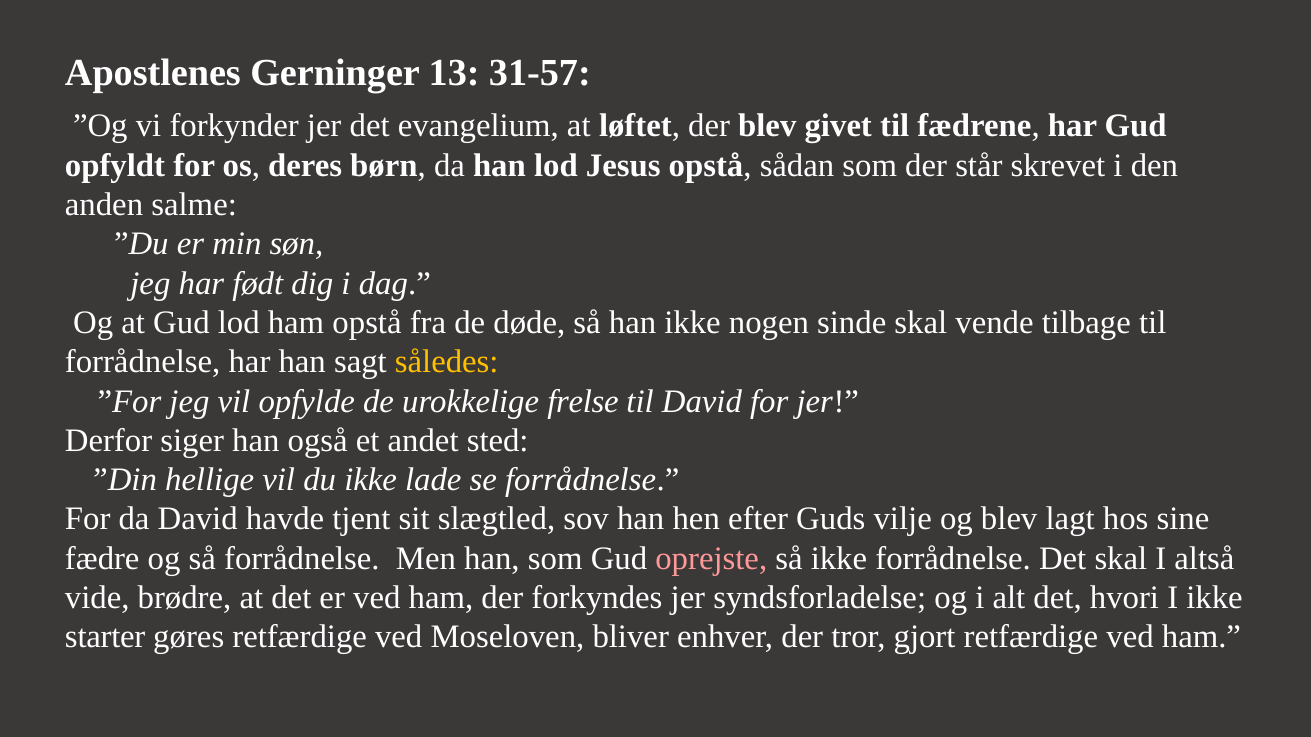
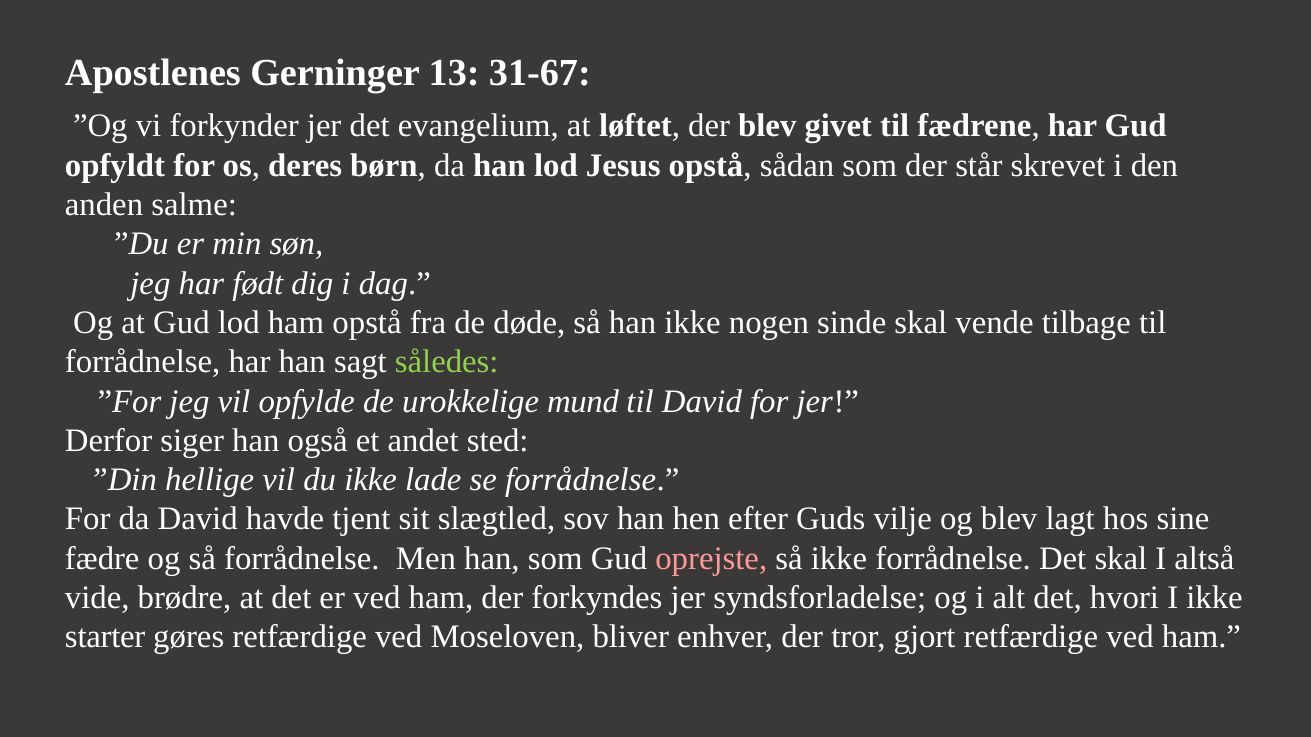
31-57: 31-57 -> 31-67 (540, 73)
således colour: yellow -> light green (447, 362)
frelse: frelse -> mund (583, 401)
